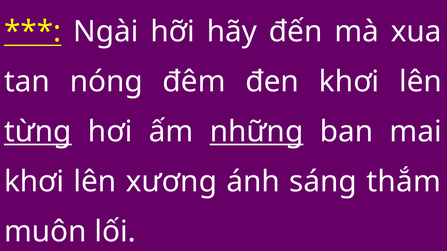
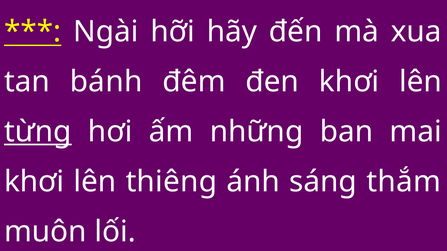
nóng: nóng -> bánh (106, 82)
những underline: present -> none (257, 132)
xương: xương -> thiêng (171, 182)
